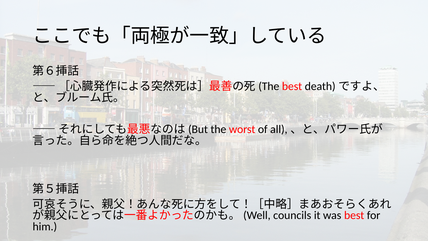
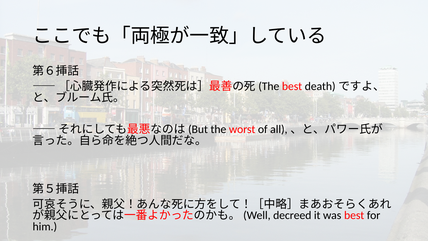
councils: councils -> decreed (292, 215)
